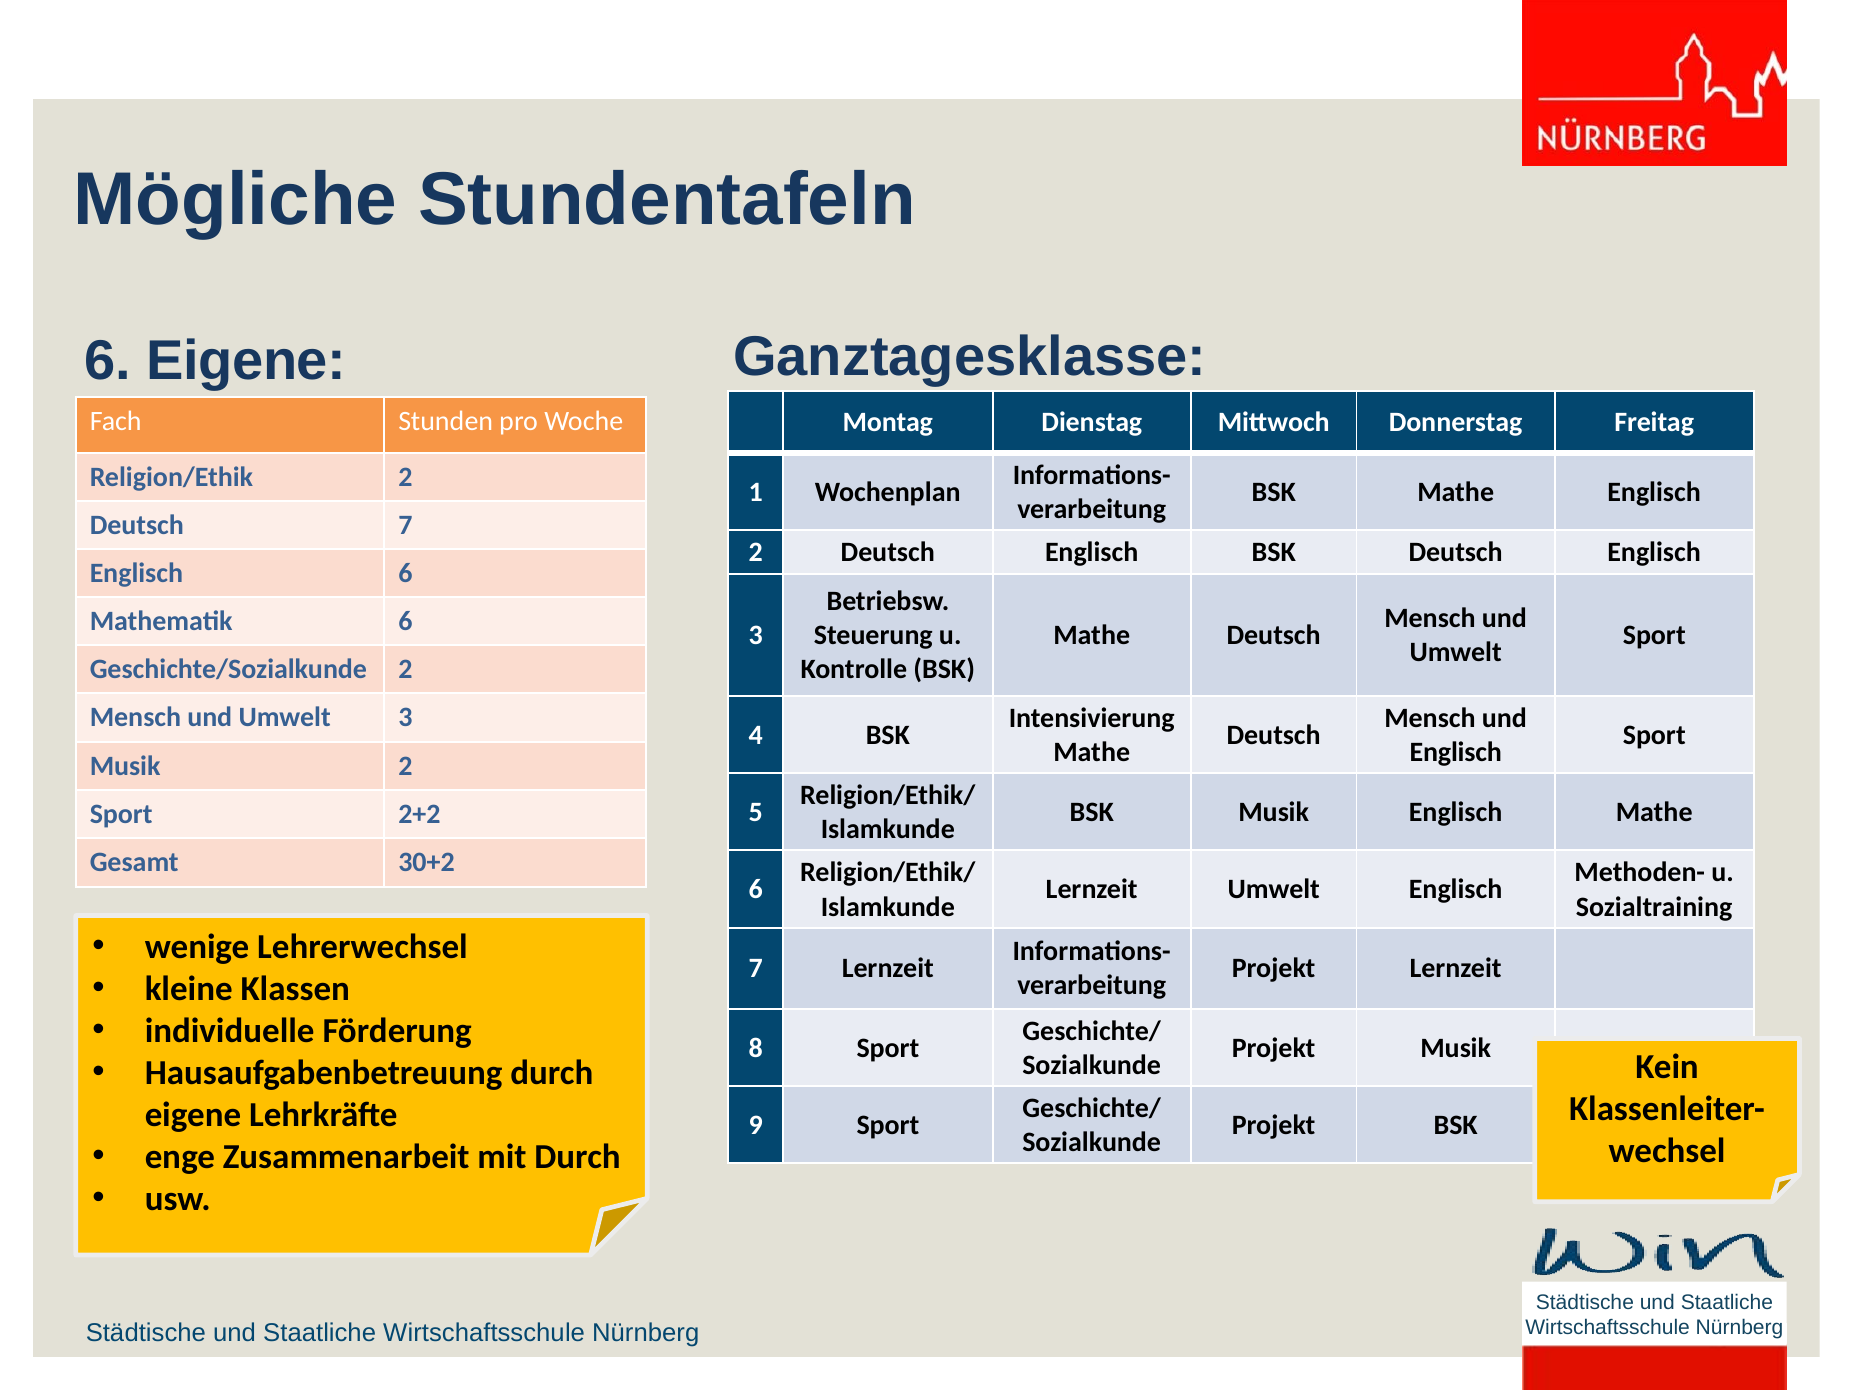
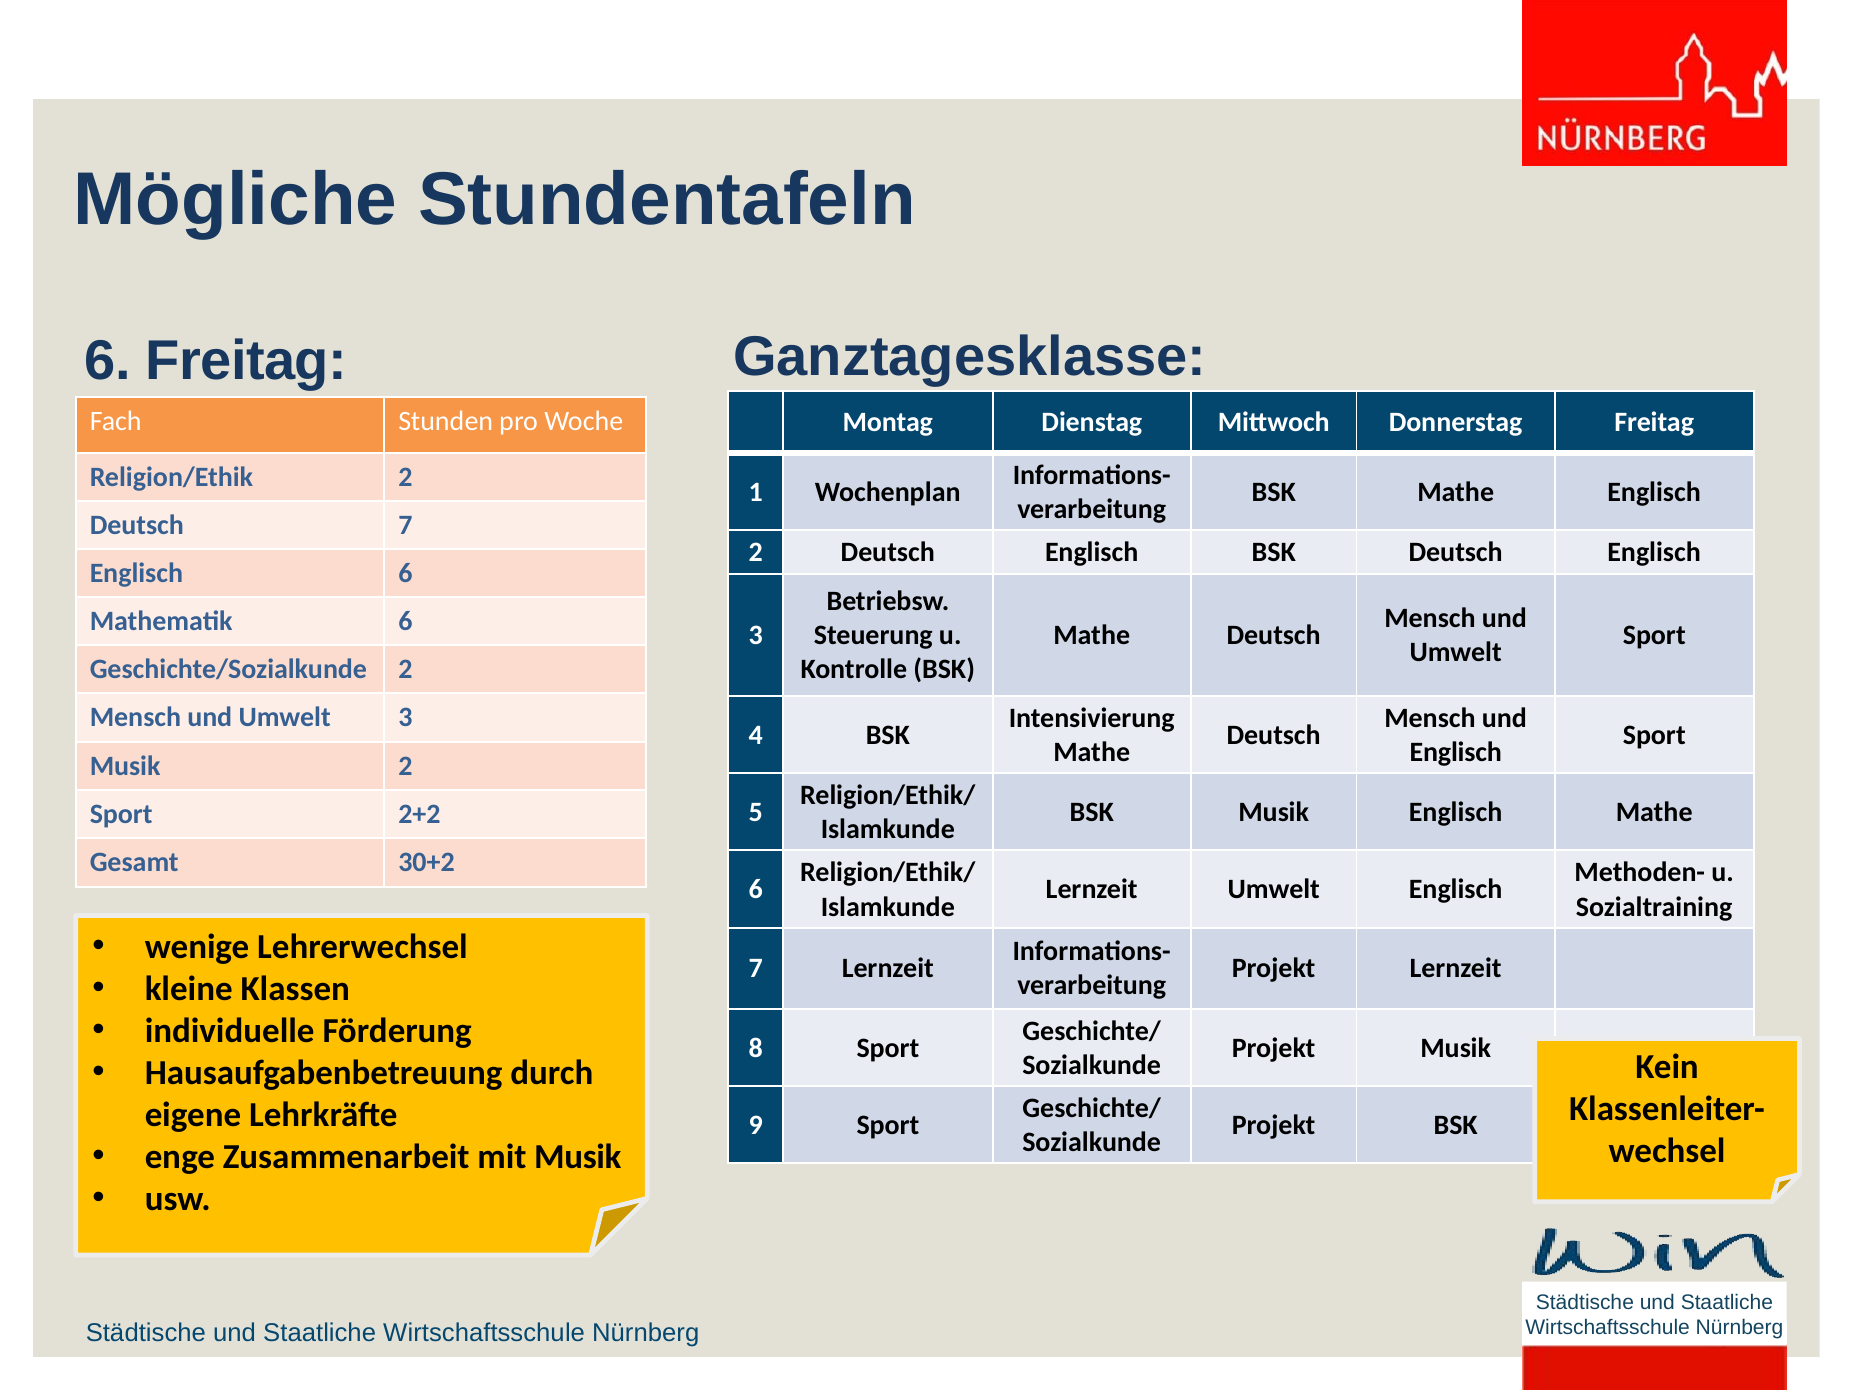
6 Eigene: Eigene -> Freitag (247, 361)
mit Durch: Durch -> Musik (578, 1157)
